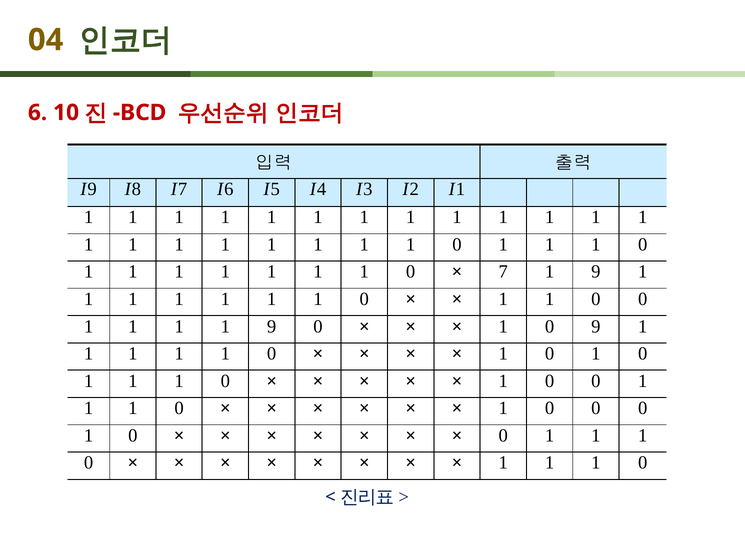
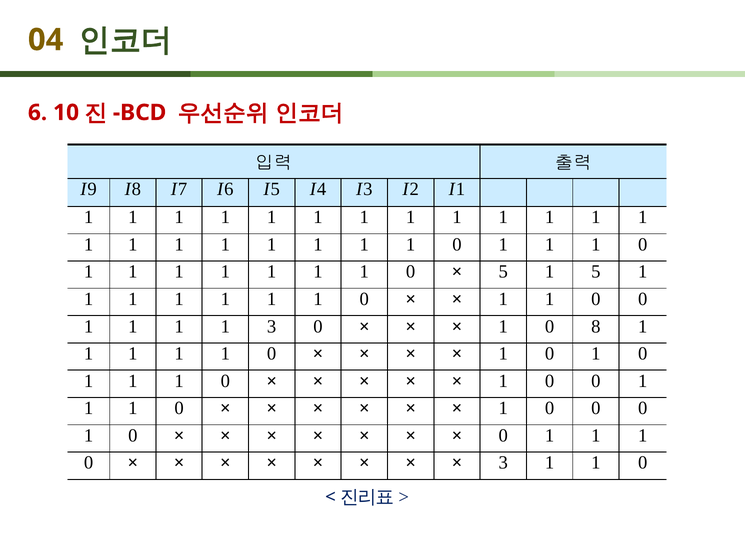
7: 7 -> 5 (503, 272)
9: 9 -> 5 (596, 272)
1 1 9: 9 -> 3 (272, 326)
0 9: 9 -> 8 (596, 326)
1: 1 -> 3 (503, 463)
